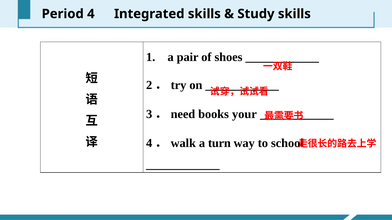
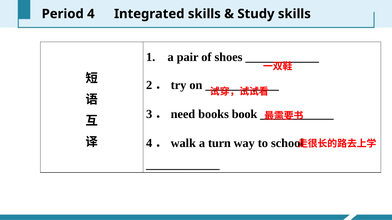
your: your -> book (245, 114)
